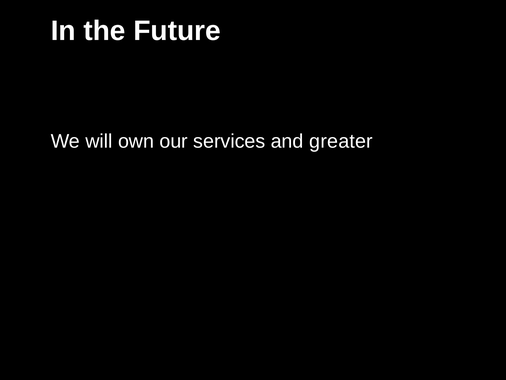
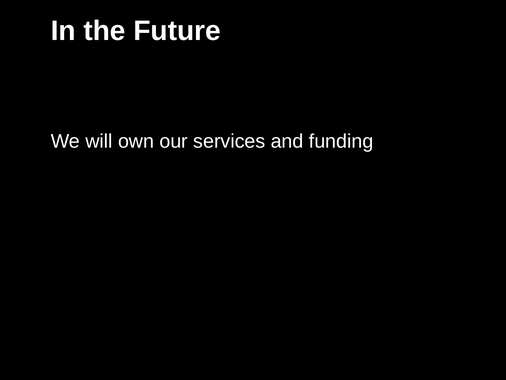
greater: greater -> funding (341, 141)
